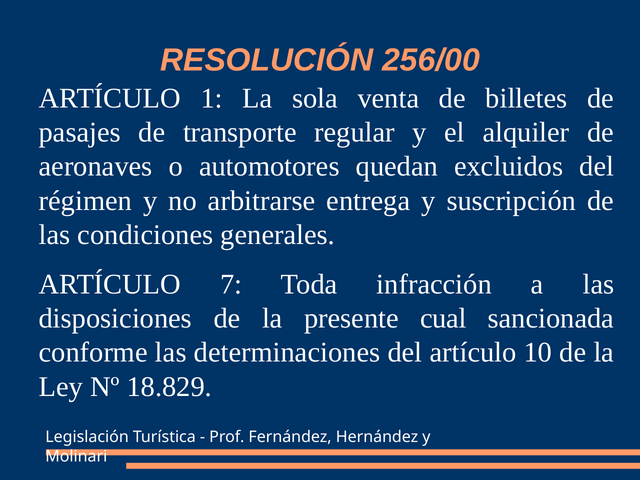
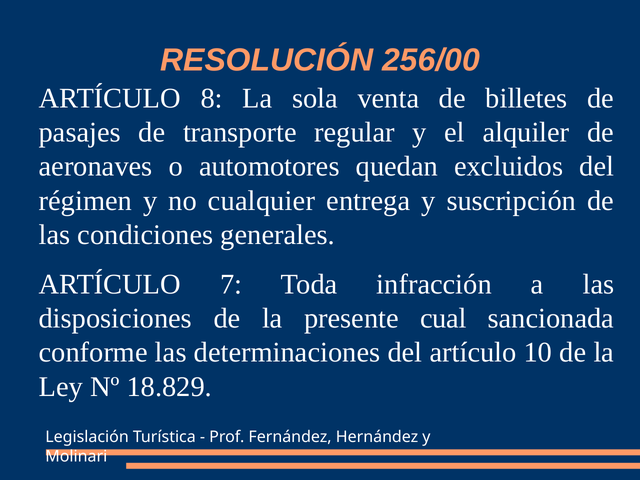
1: 1 -> 8 (212, 98)
arbitrarse: arbitrarse -> cualquier (262, 201)
